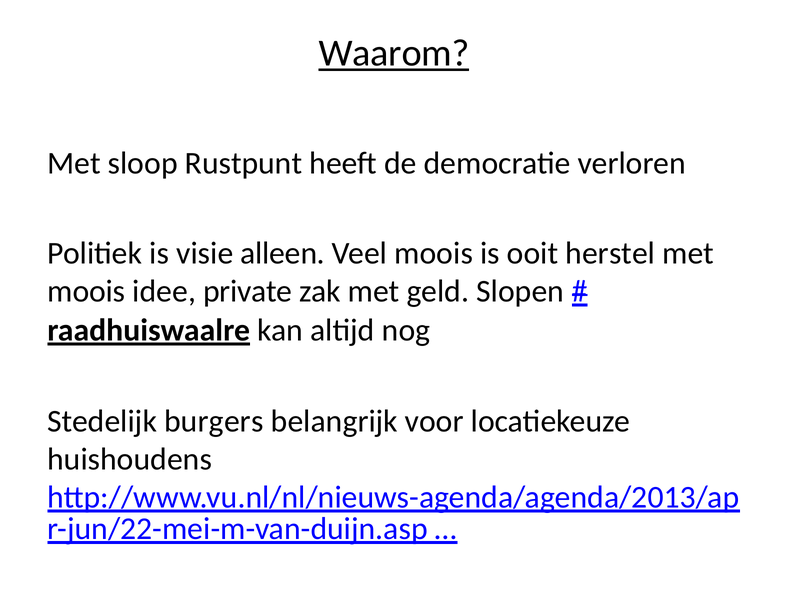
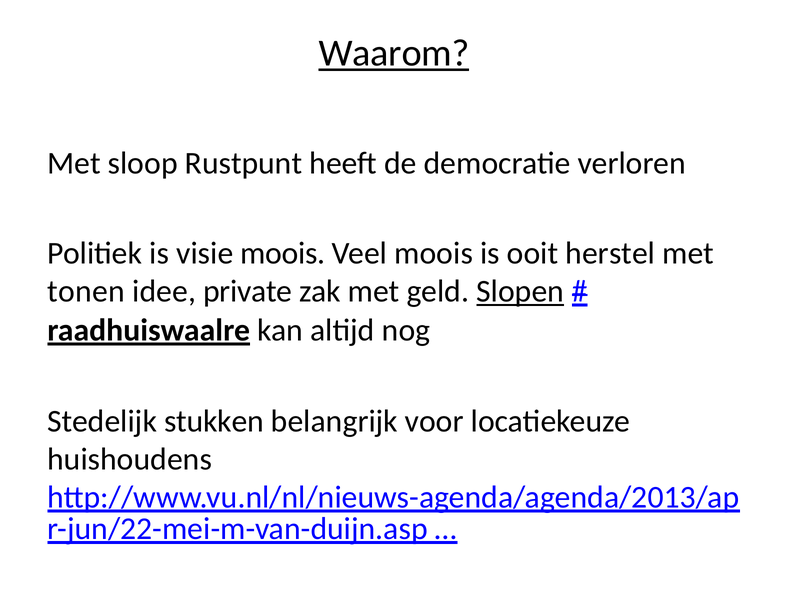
visie alleen: alleen -> moois (283, 253)
moois: moois -> tonen (86, 291)
Slopen underline: none -> present (520, 291)
burgers: burgers -> stukken (214, 421)
